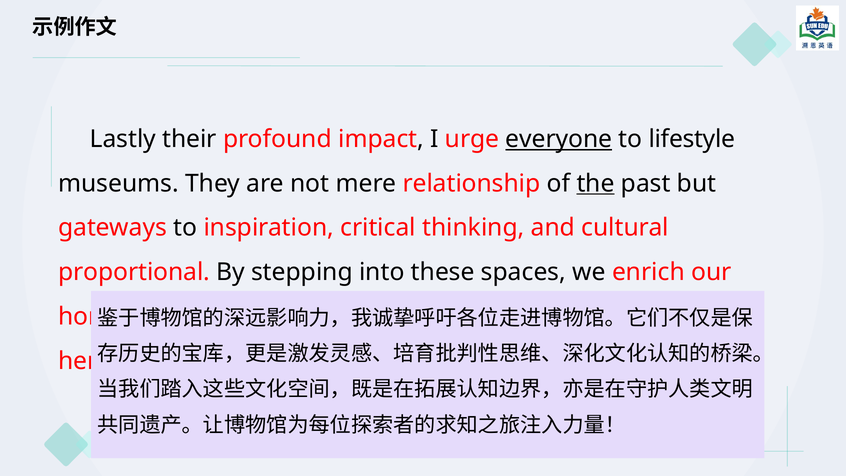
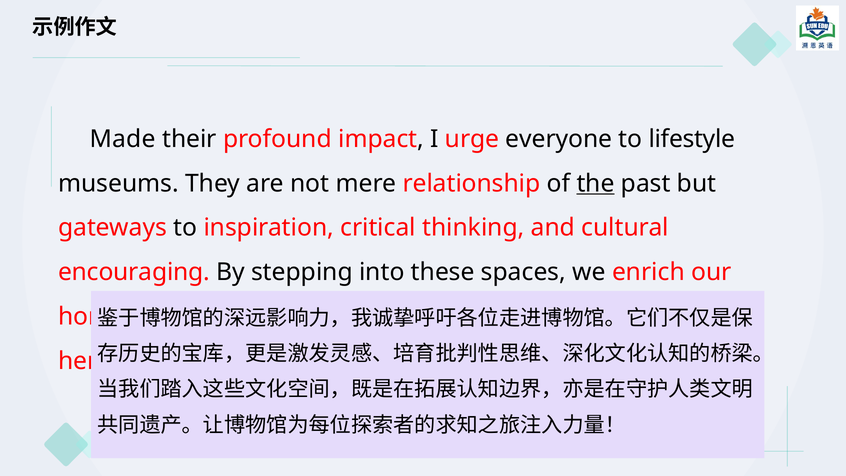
Lastly: Lastly -> Made (123, 139)
everyone underline: present -> none (559, 139)
proportional: proportional -> encouraging (134, 272)
